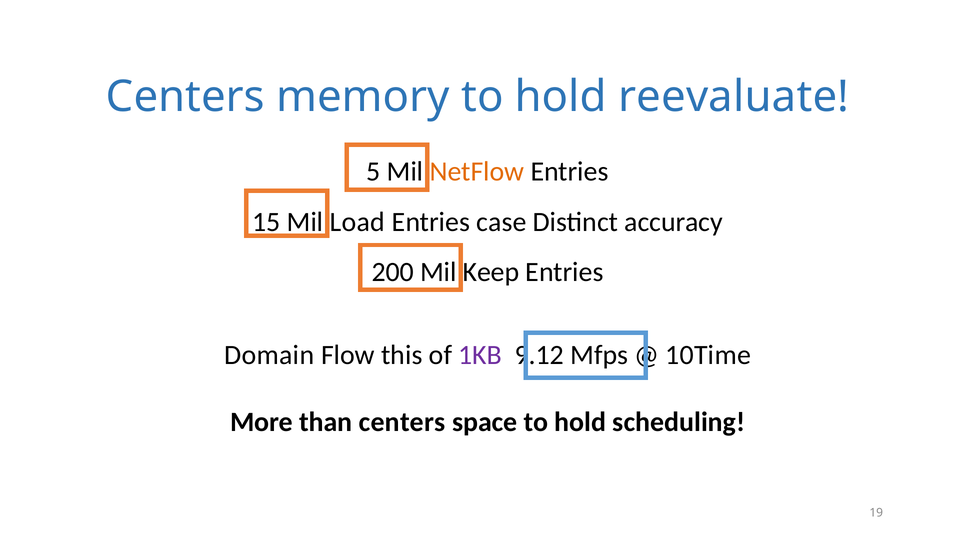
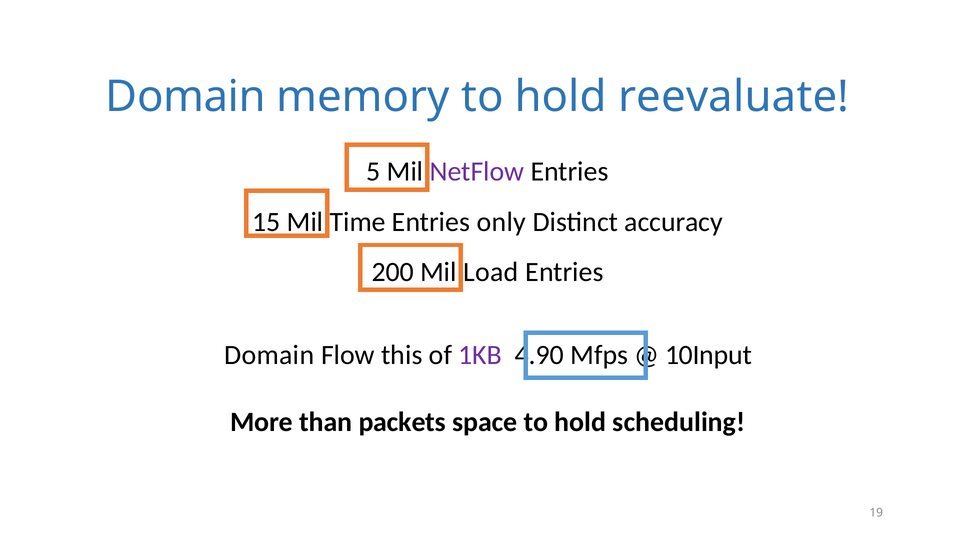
Centers: Centers -> Domain (186, 97)
NetFlow colour: orange -> purple (477, 172)
Load: Load -> Time (358, 222)
case: case -> only (501, 222)
Keep: Keep -> Load (491, 272)
9.12: 9.12 -> 4.90 (539, 355)
10Time: 10Time -> 10Input (708, 355)
than centers: centers -> packets (402, 422)
